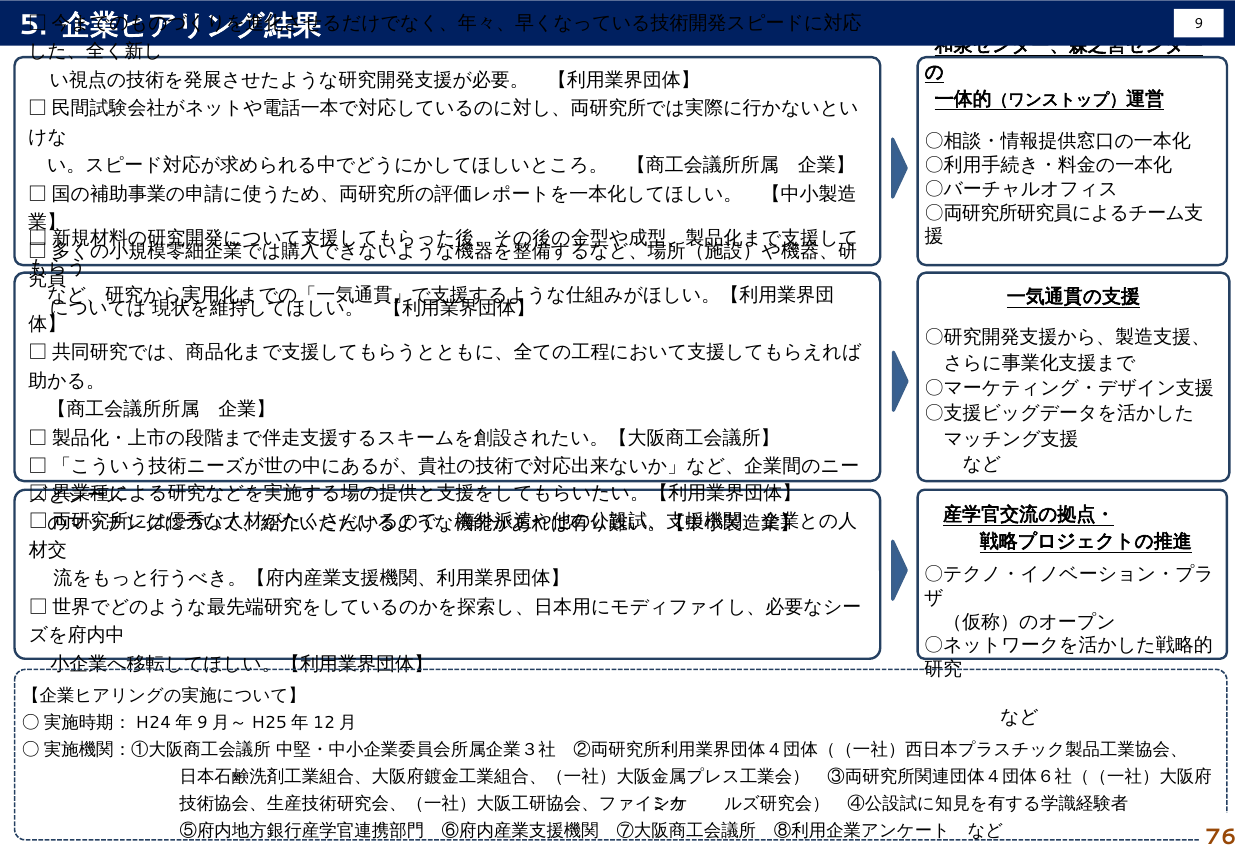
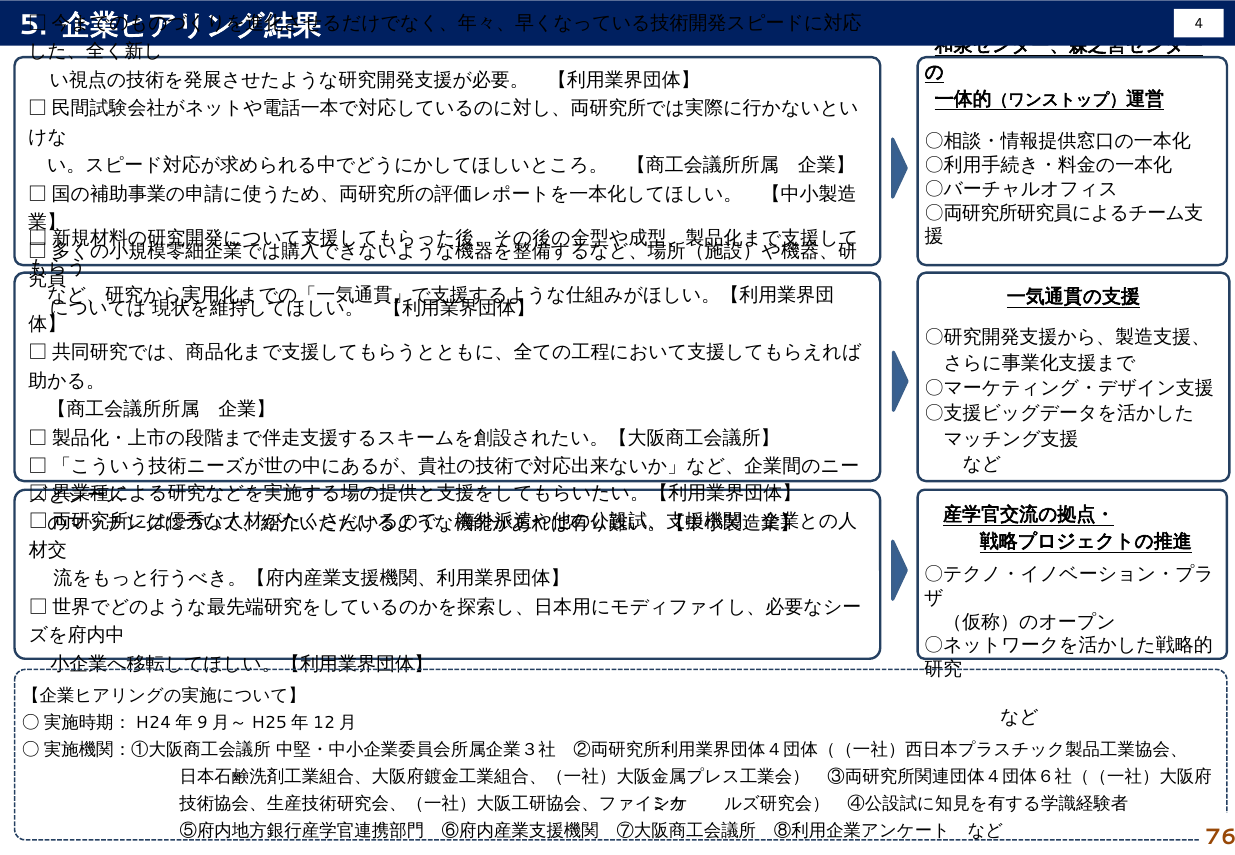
9: 9 -> 4 (1199, 24)
